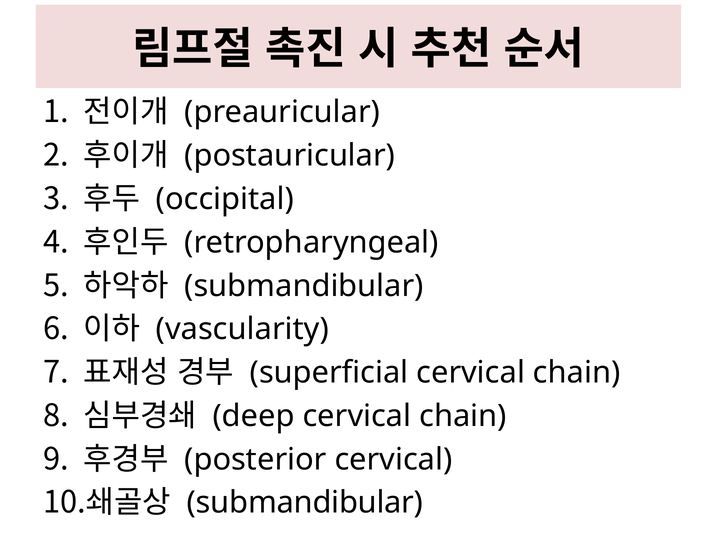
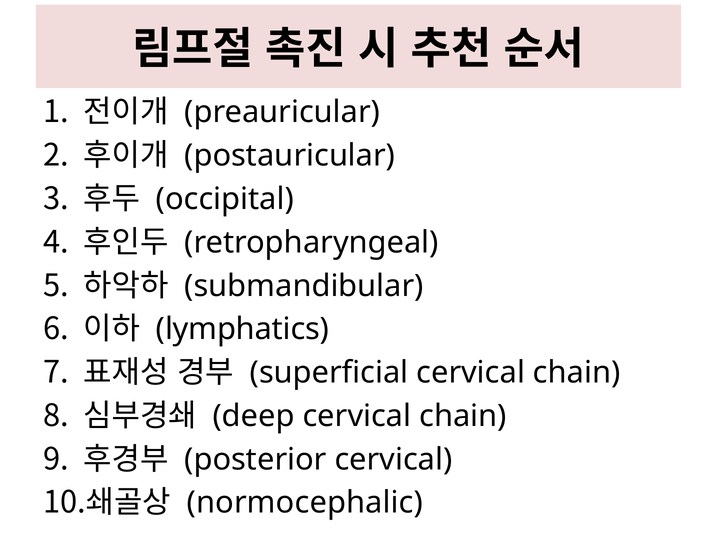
vascularity: vascularity -> lymphatics (242, 330)
submandibular: submandibular -> normocephalic (305, 503)
